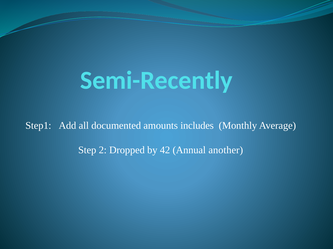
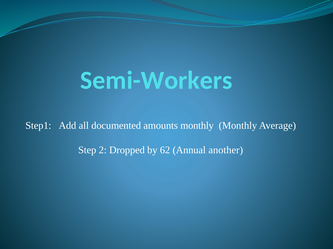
Semi-Recently: Semi-Recently -> Semi-Workers (156, 81)
amounts includes: includes -> monthly (197, 126)
42: 42 -> 62 (165, 150)
